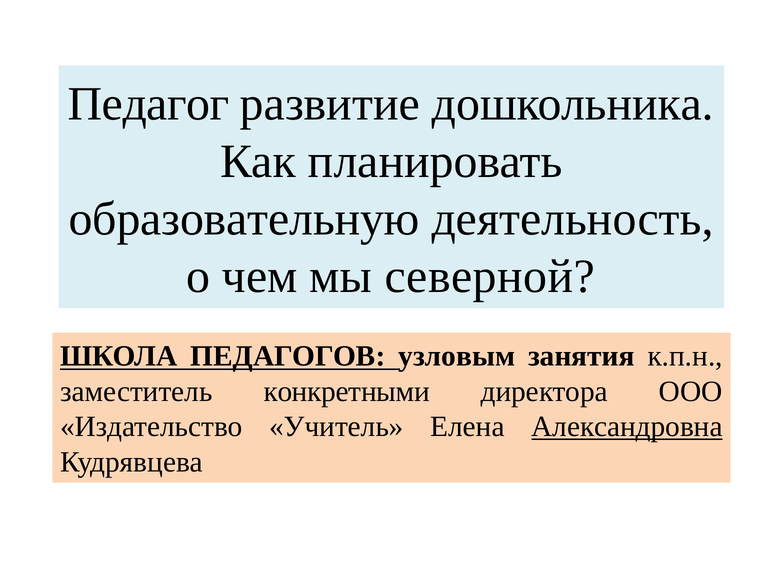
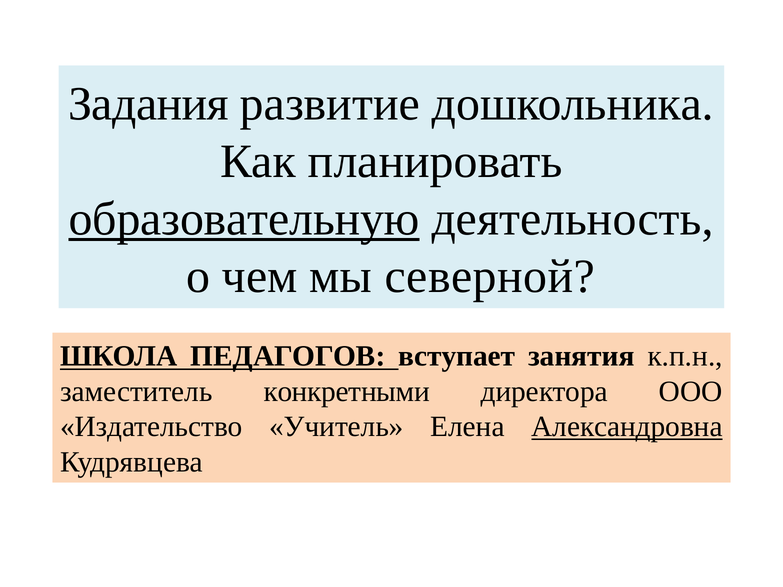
Педагог: Педагог -> Задания (148, 104)
образовательную underline: none -> present (244, 219)
узловым: узловым -> вступает (457, 356)
